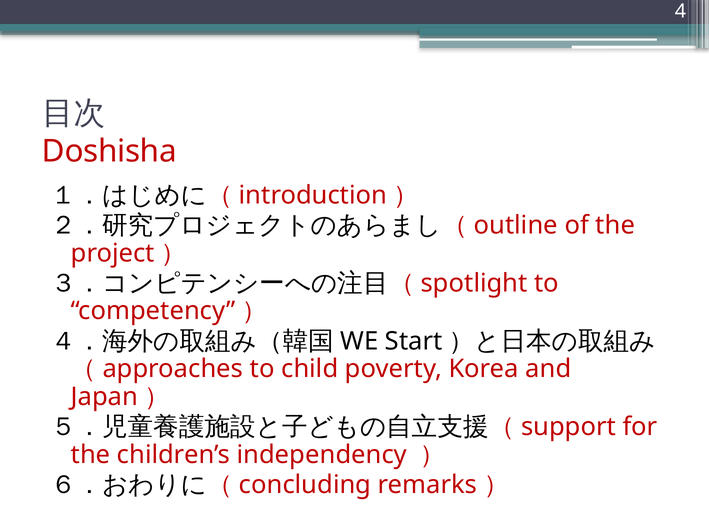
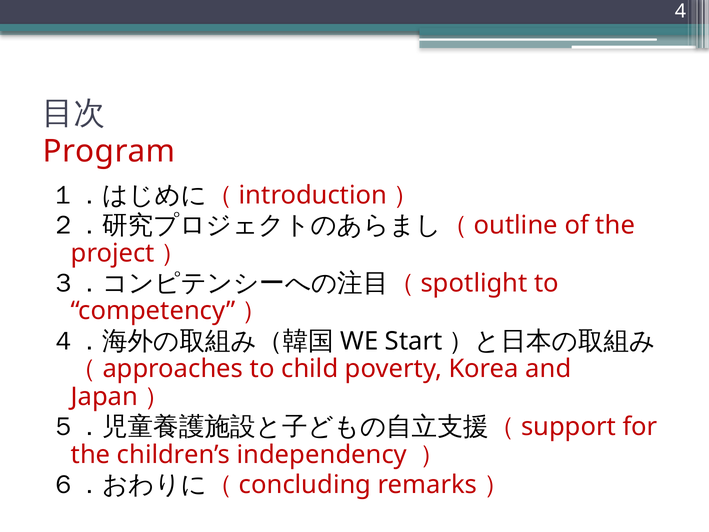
Doshisha: Doshisha -> Program (109, 151)
